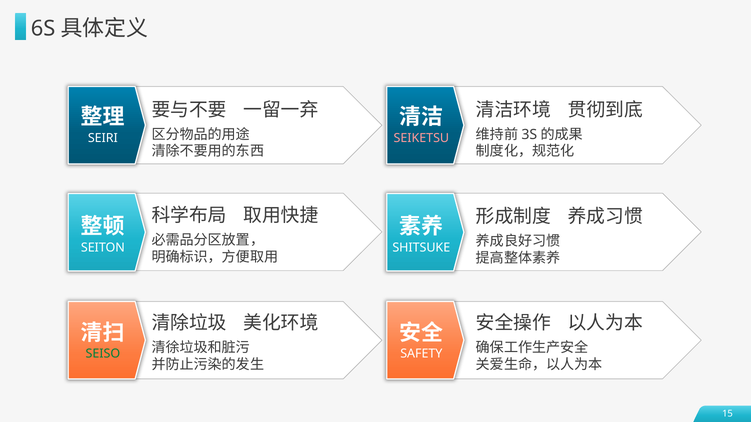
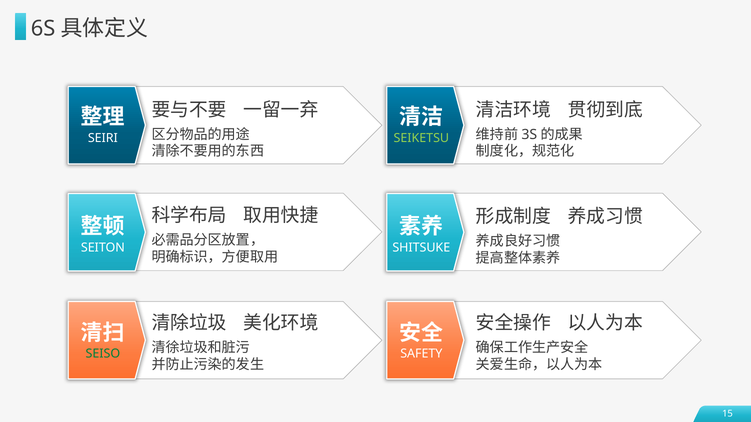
SEIKETSU colour: pink -> light green (421, 138)
